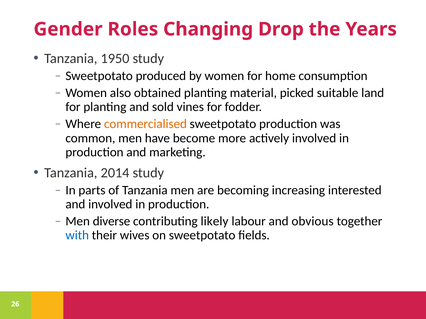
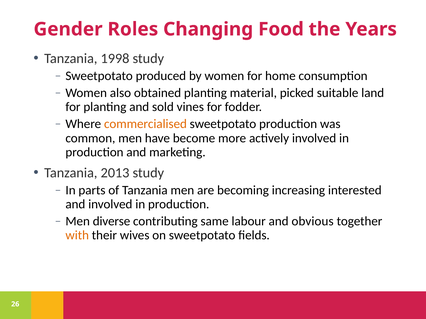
Drop: Drop -> Food (281, 29)
1950: 1950 -> 1998 (115, 59)
2014: 2014 -> 2013 (115, 173)
likely: likely -> same (215, 222)
with colour: blue -> orange (77, 236)
